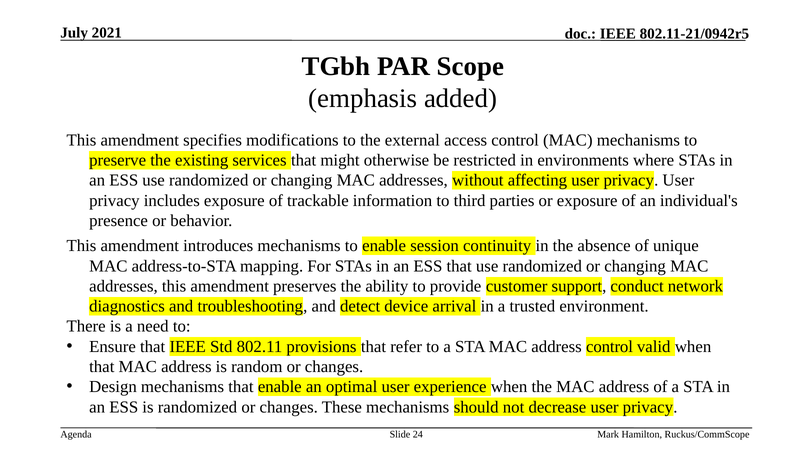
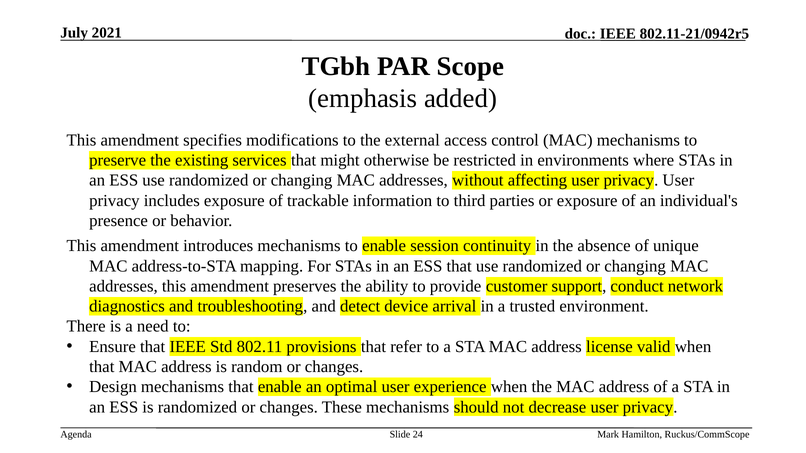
address control: control -> license (609, 347)
